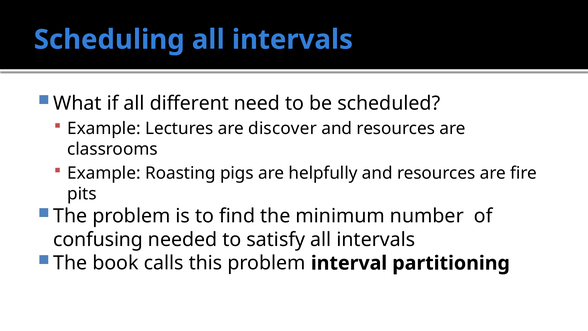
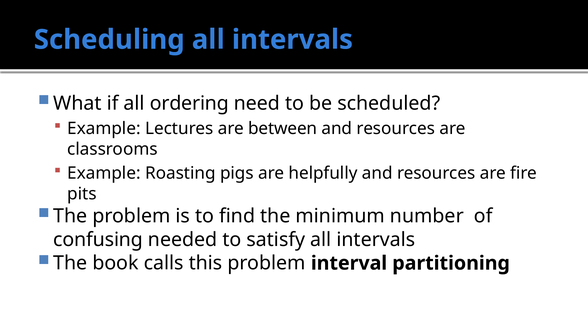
different: different -> ordering (189, 103)
discover: discover -> between (283, 128)
